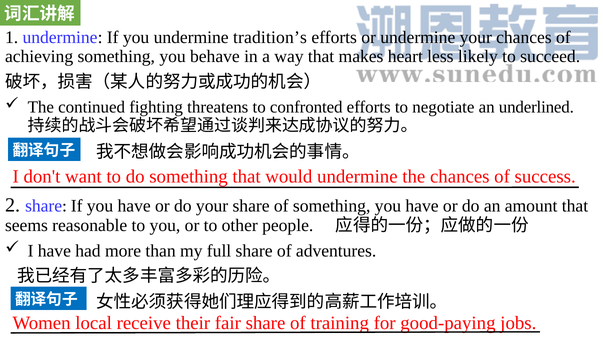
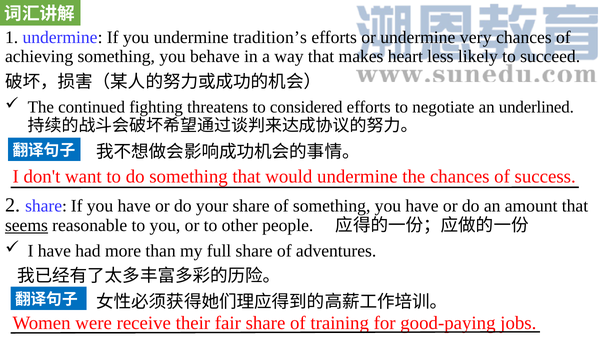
undermine your: your -> very (476, 37)
confronted: confronted -> considered (306, 107)
seems underline: none -> present (26, 226)
local: local -> were (94, 323)
